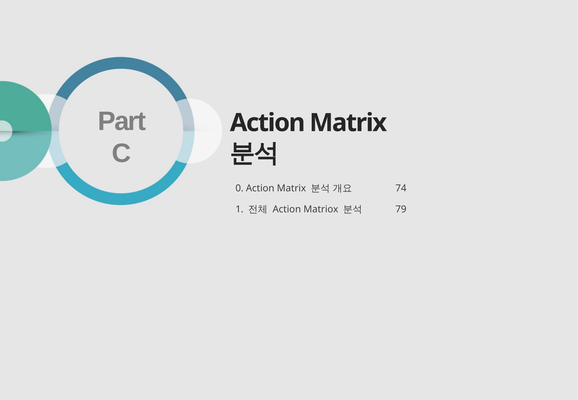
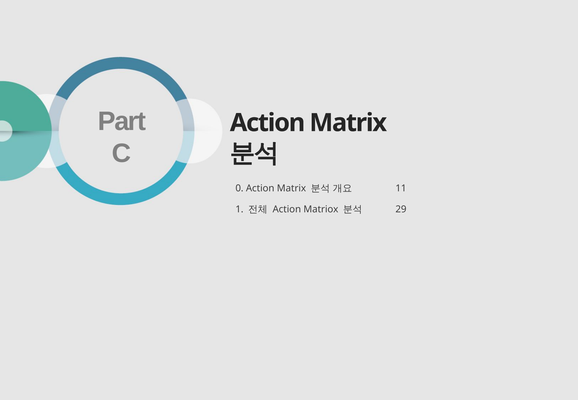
74: 74 -> 11 (401, 188)
79: 79 -> 29 (401, 209)
